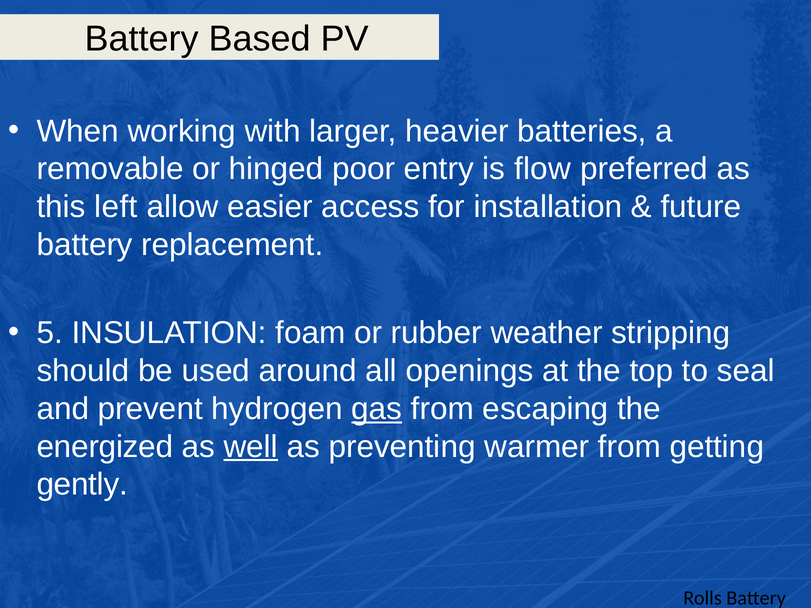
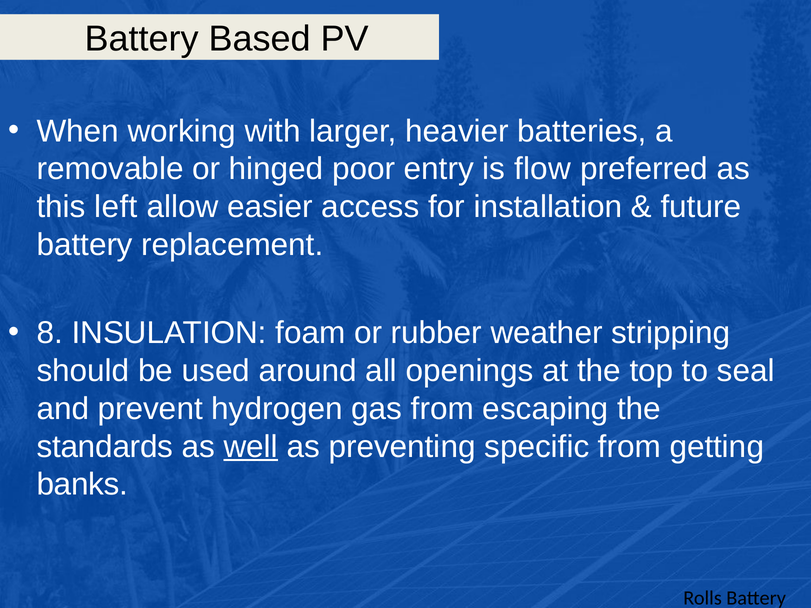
5: 5 -> 8 (50, 333)
gas underline: present -> none (377, 409)
energized: energized -> standards (105, 447)
warmer: warmer -> specific (537, 447)
gently: gently -> banks (82, 485)
